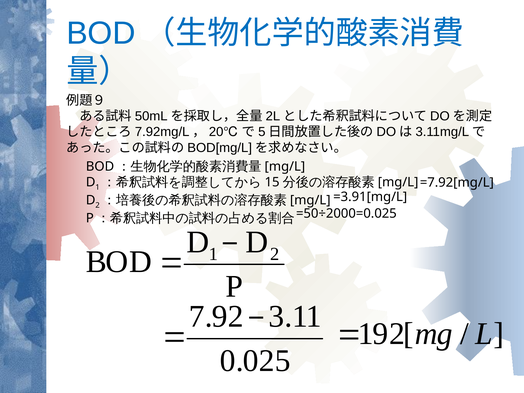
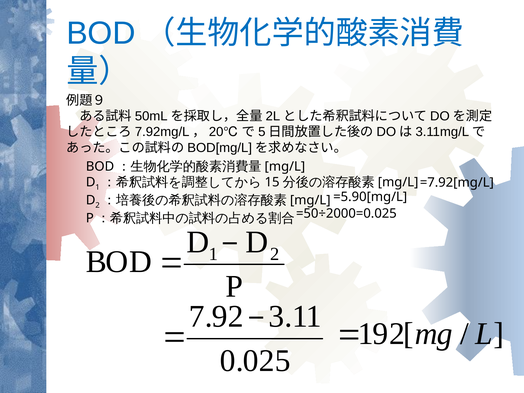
=3.91[mg/L: =3.91[mg/L -> =5.90[mg/L (370, 197)
